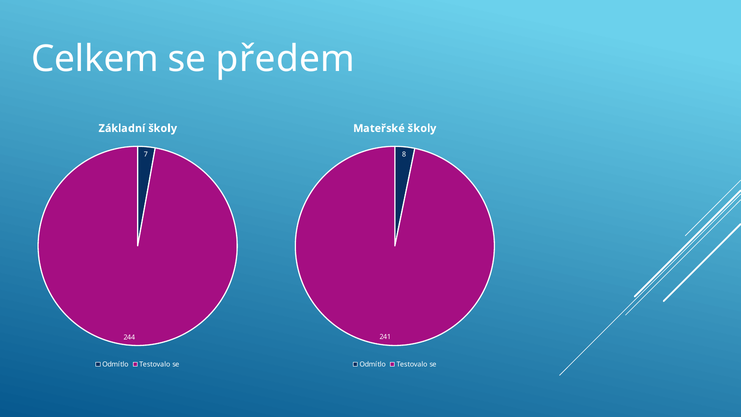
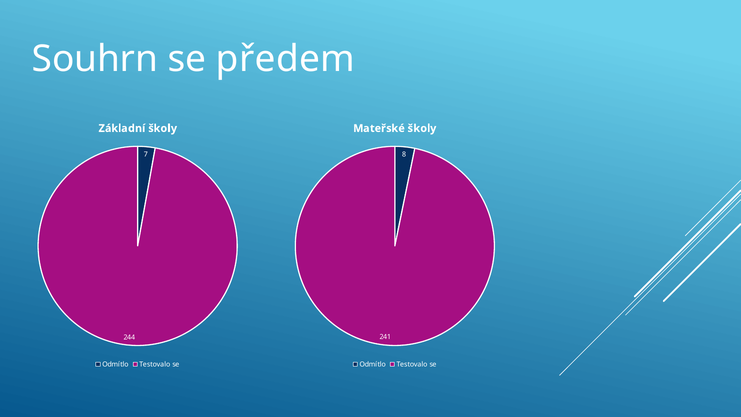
Celkem: Celkem -> Souhrn (95, 59)
